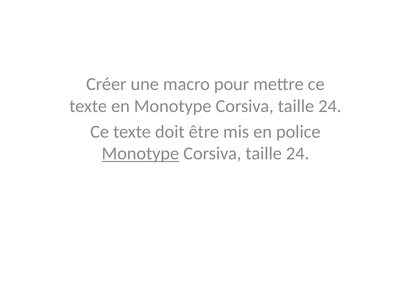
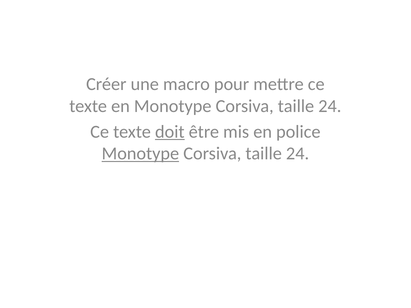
doit underline: none -> present (170, 132)
